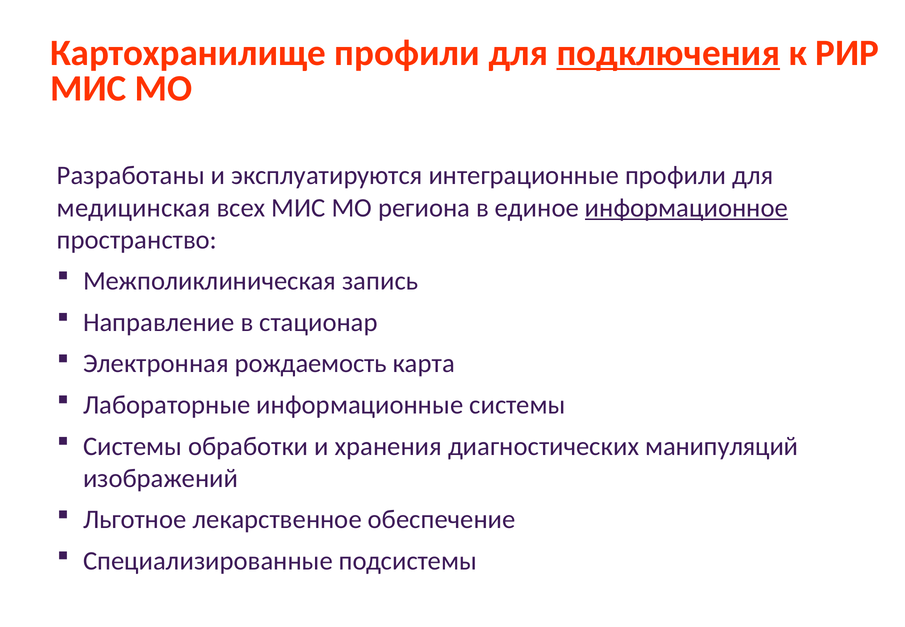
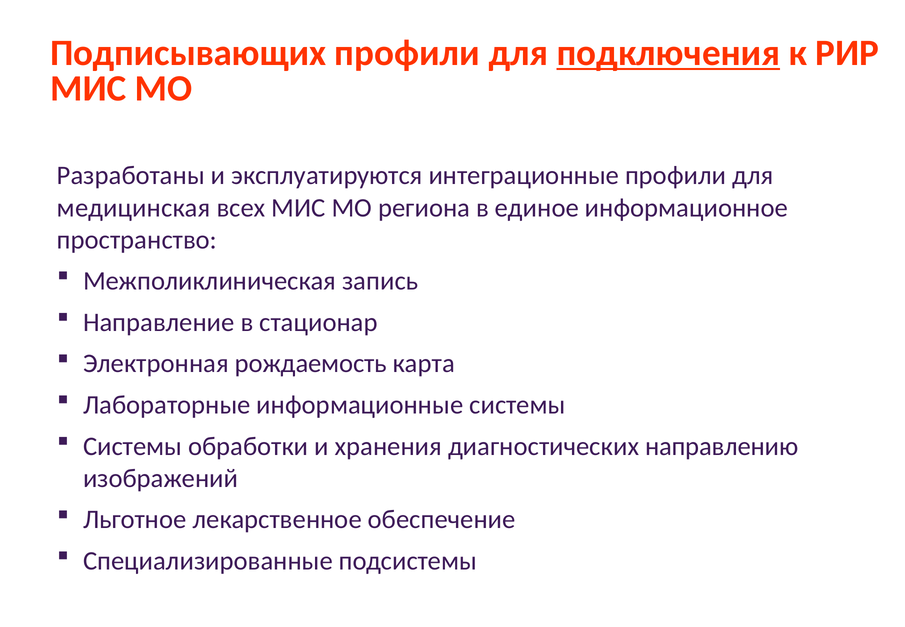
Картохранилище: Картохранилище -> Подписывающих (188, 53)
информационное underline: present -> none (686, 208)
манипуляций: манипуляций -> направлению (722, 446)
